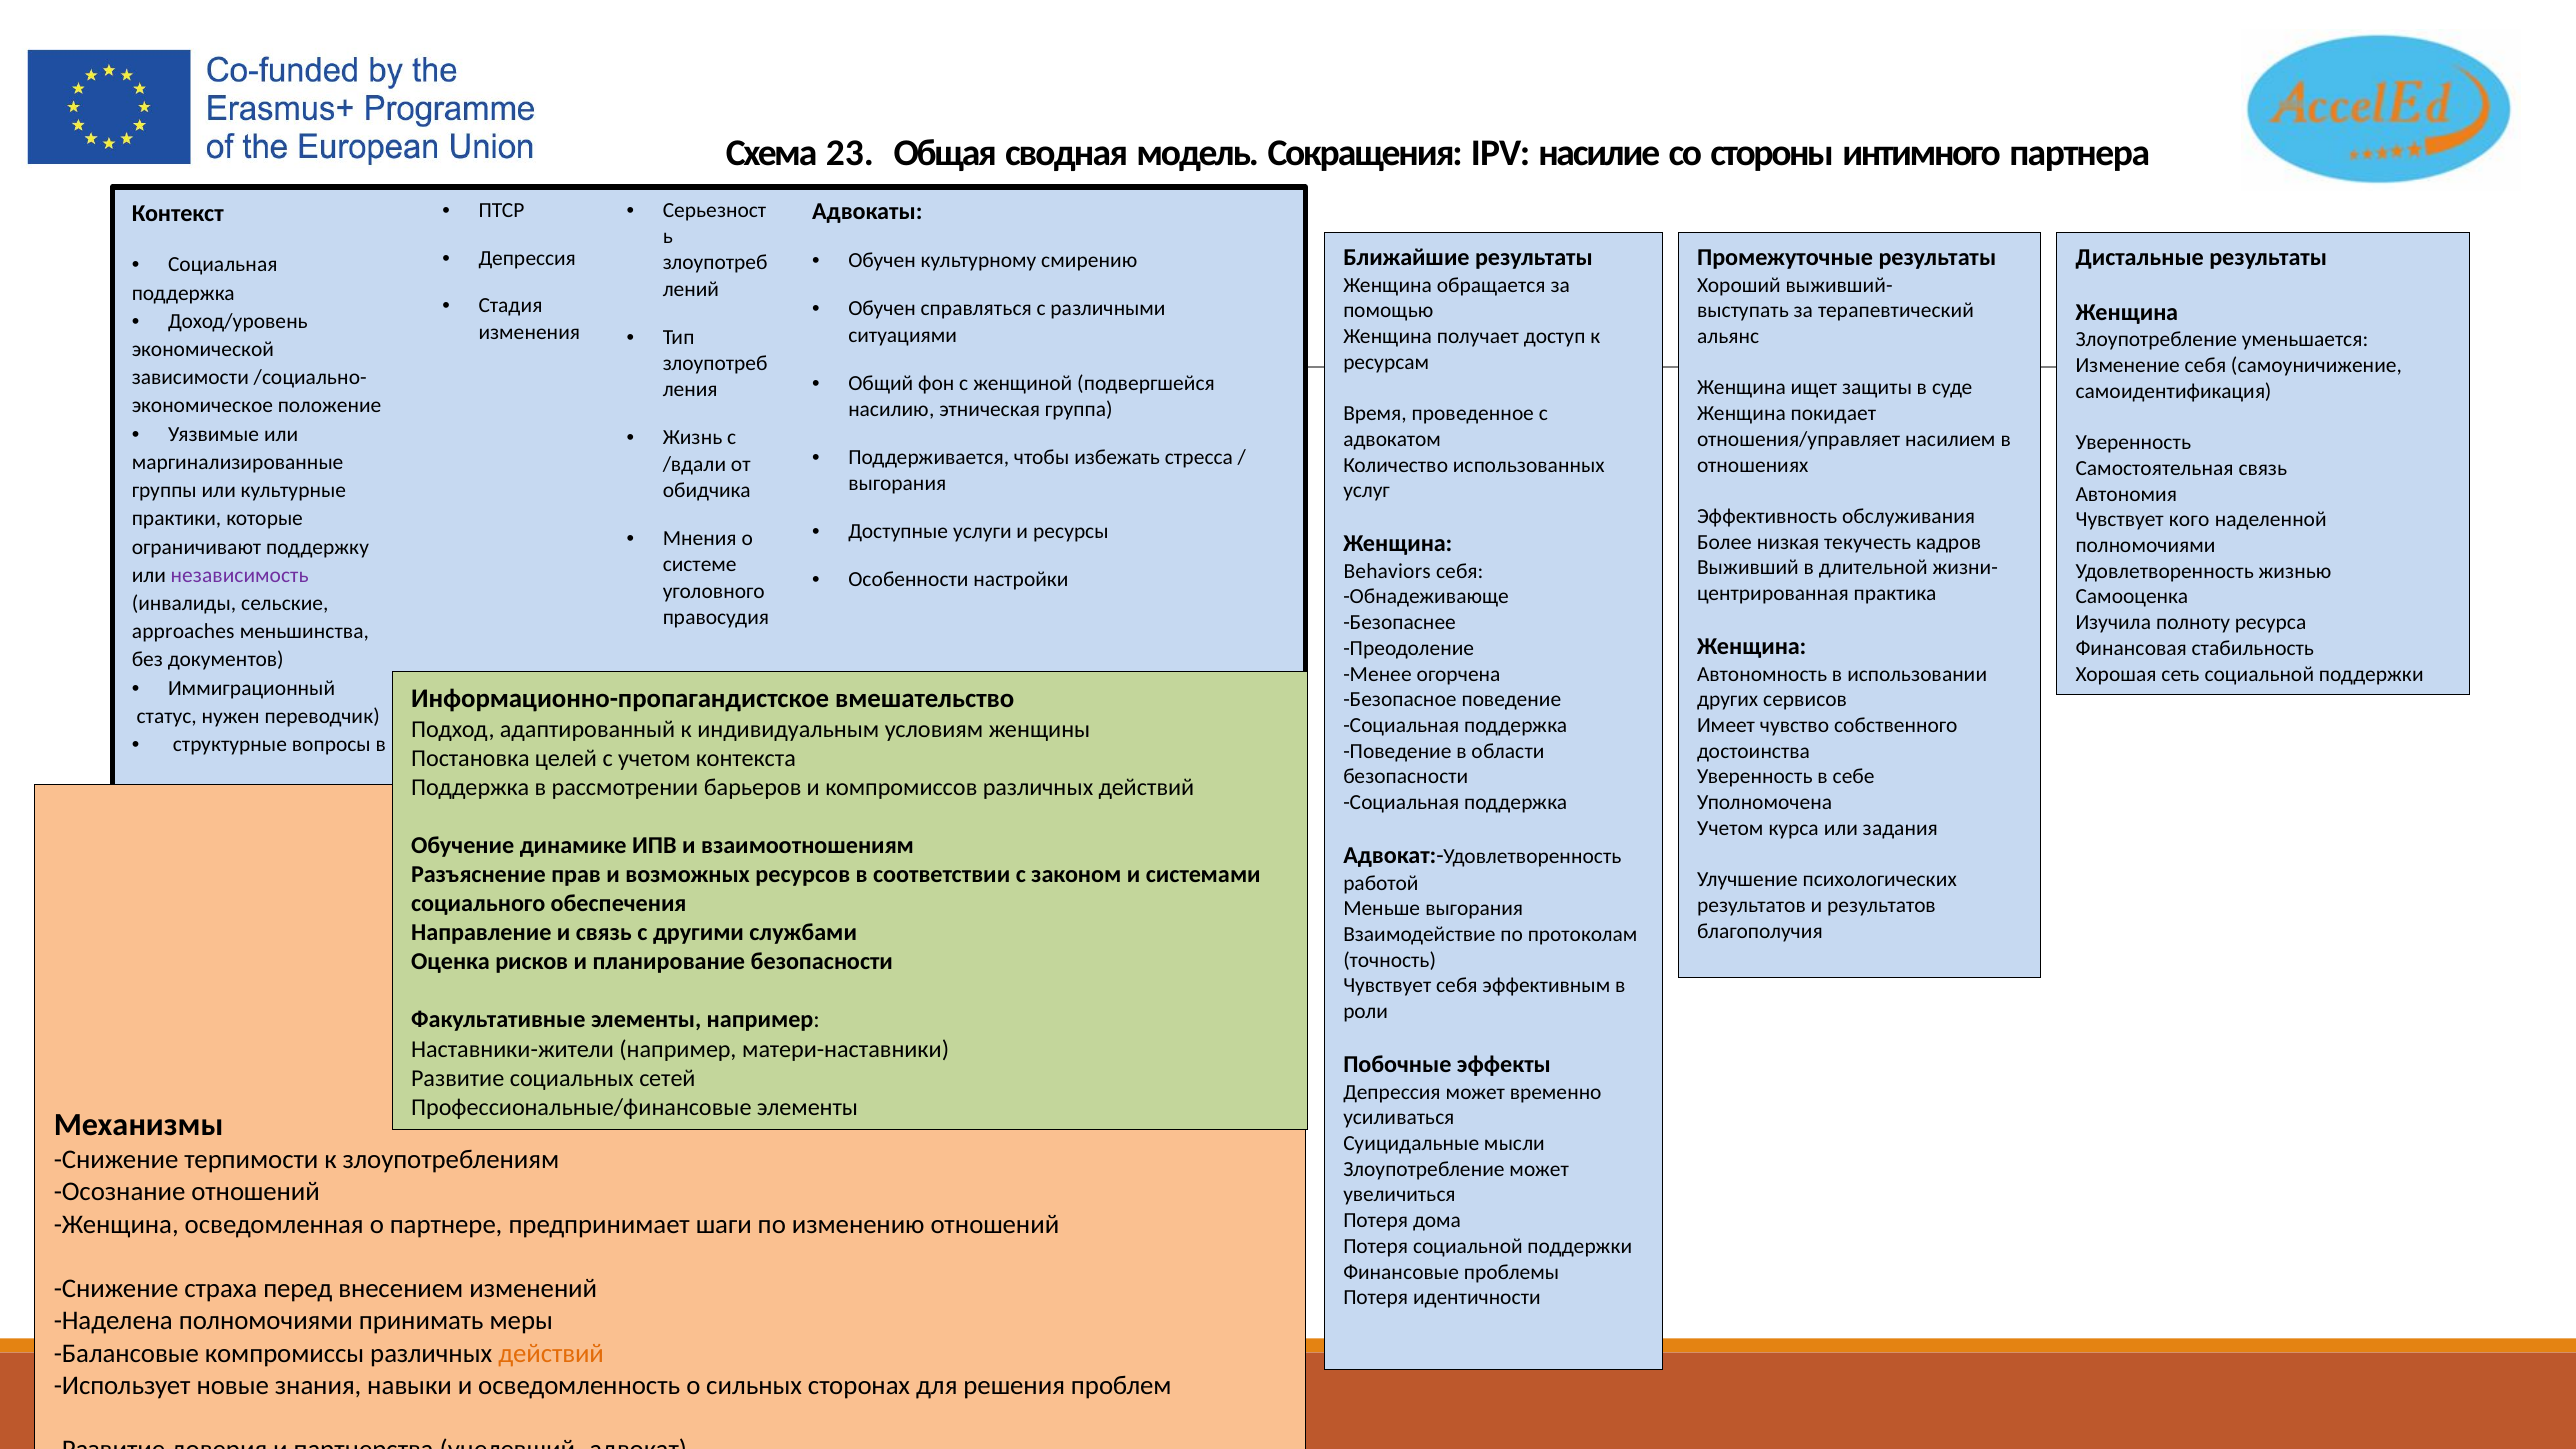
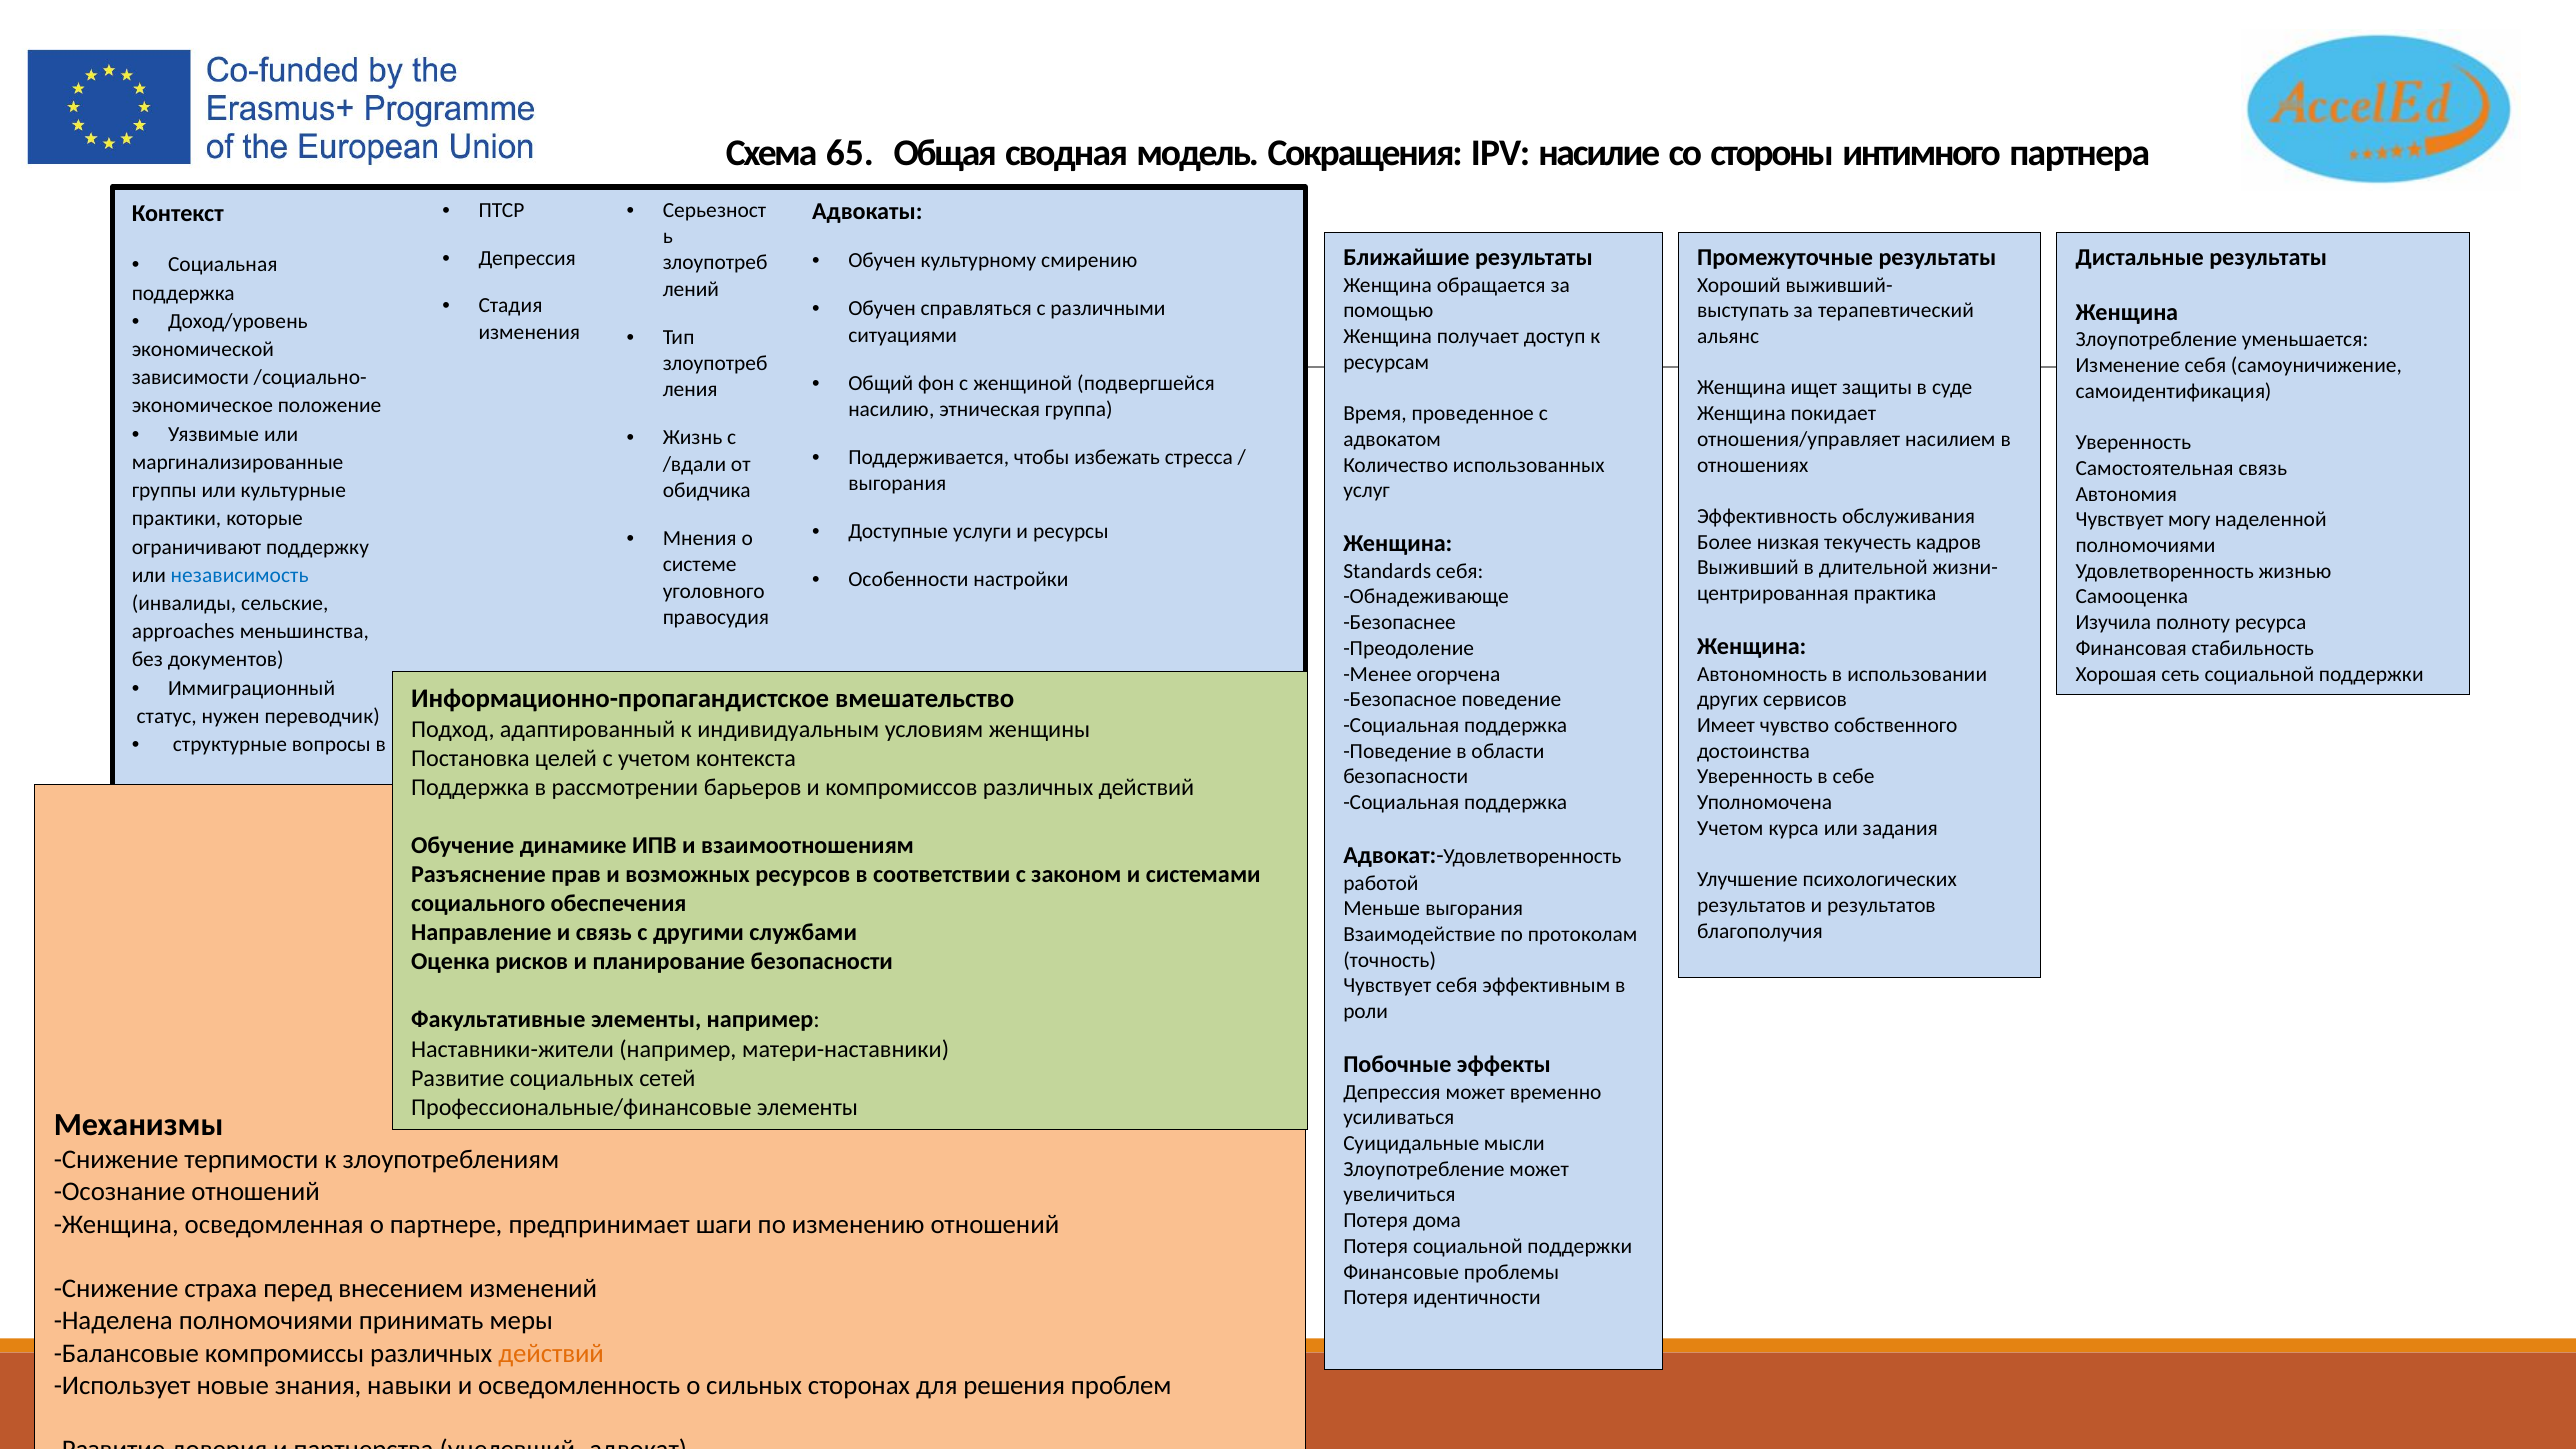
23: 23 -> 65 (850, 153)
кого: кого -> могу (2189, 520)
Behaviors: Behaviors -> Standards (1387, 571)
независимость colour: purple -> blue (240, 575)
